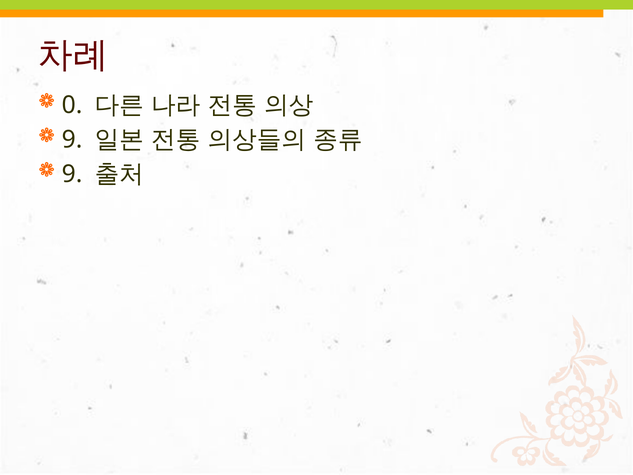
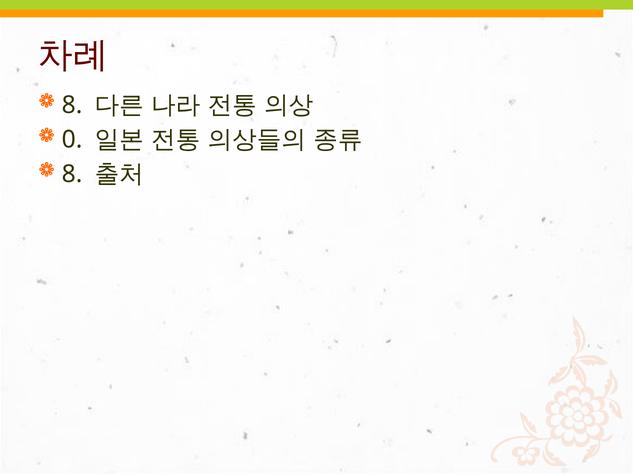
0: 0 -> 8 (72, 105)
9: 9 -> 0 (72, 139)
9: 9 -> 8 (72, 174)
